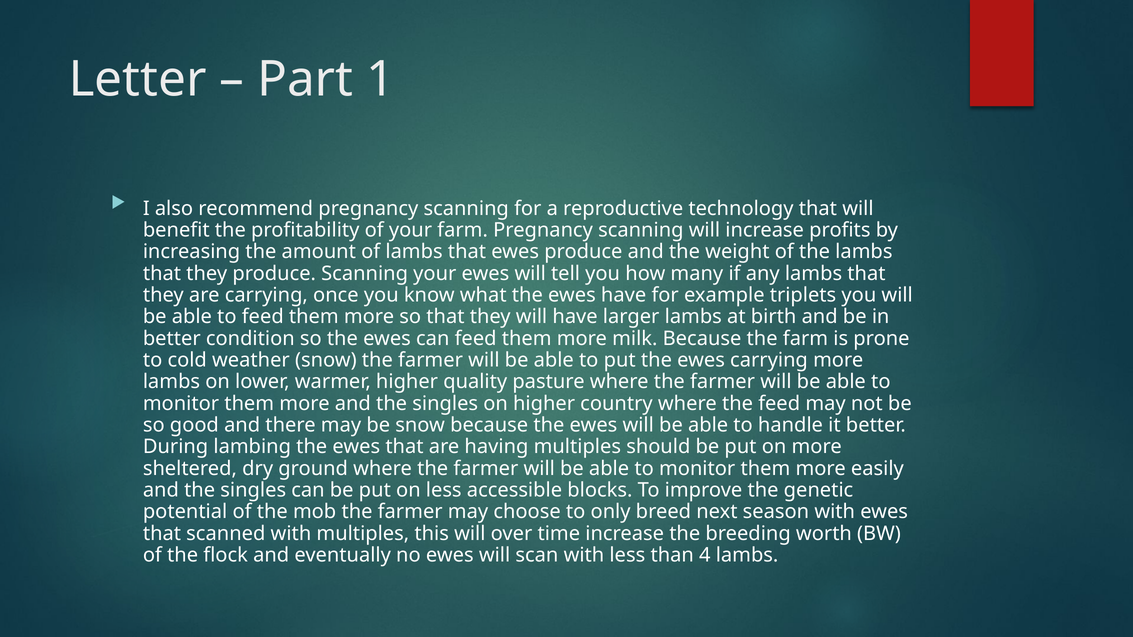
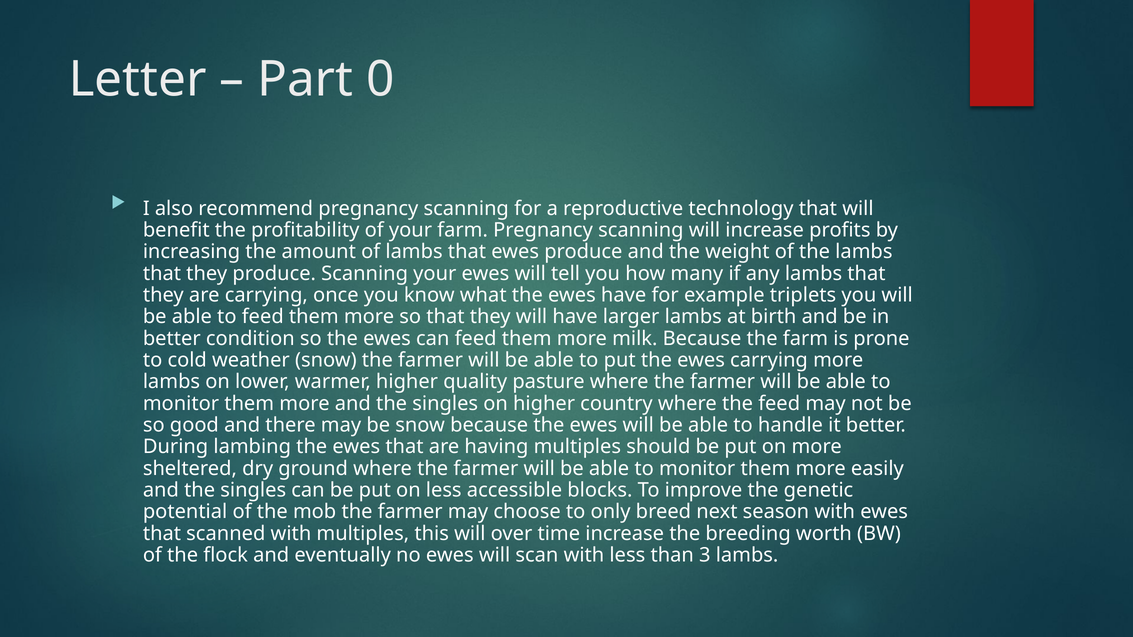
1: 1 -> 0 (380, 80)
4: 4 -> 3 (705, 555)
